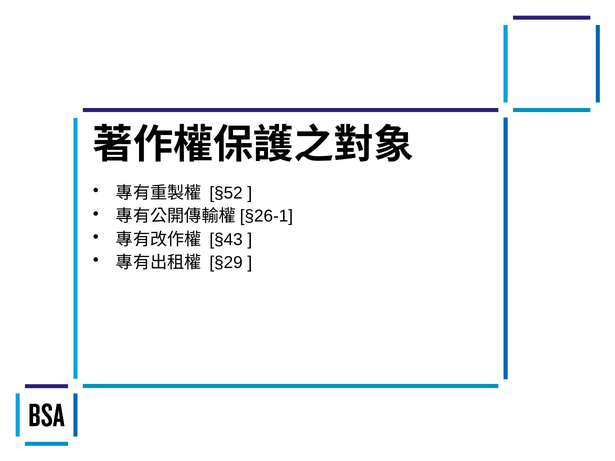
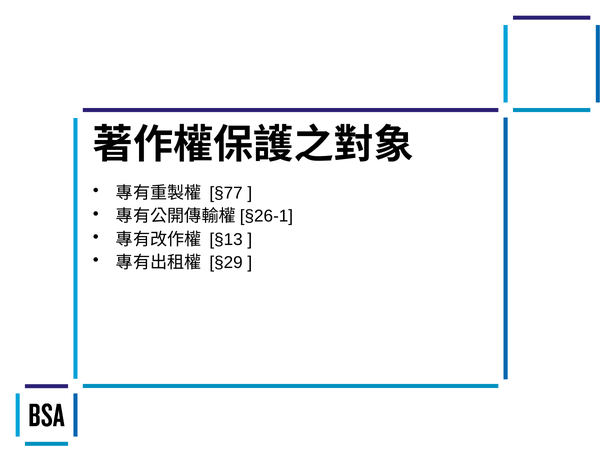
§52: §52 -> §77 (226, 193)
§43: §43 -> §13 (226, 240)
